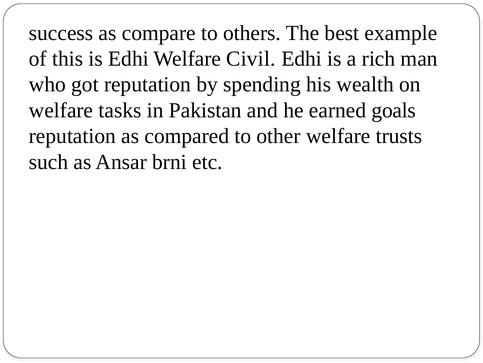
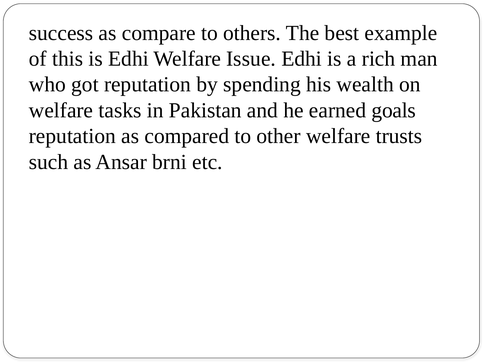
Civil: Civil -> Issue (251, 59)
